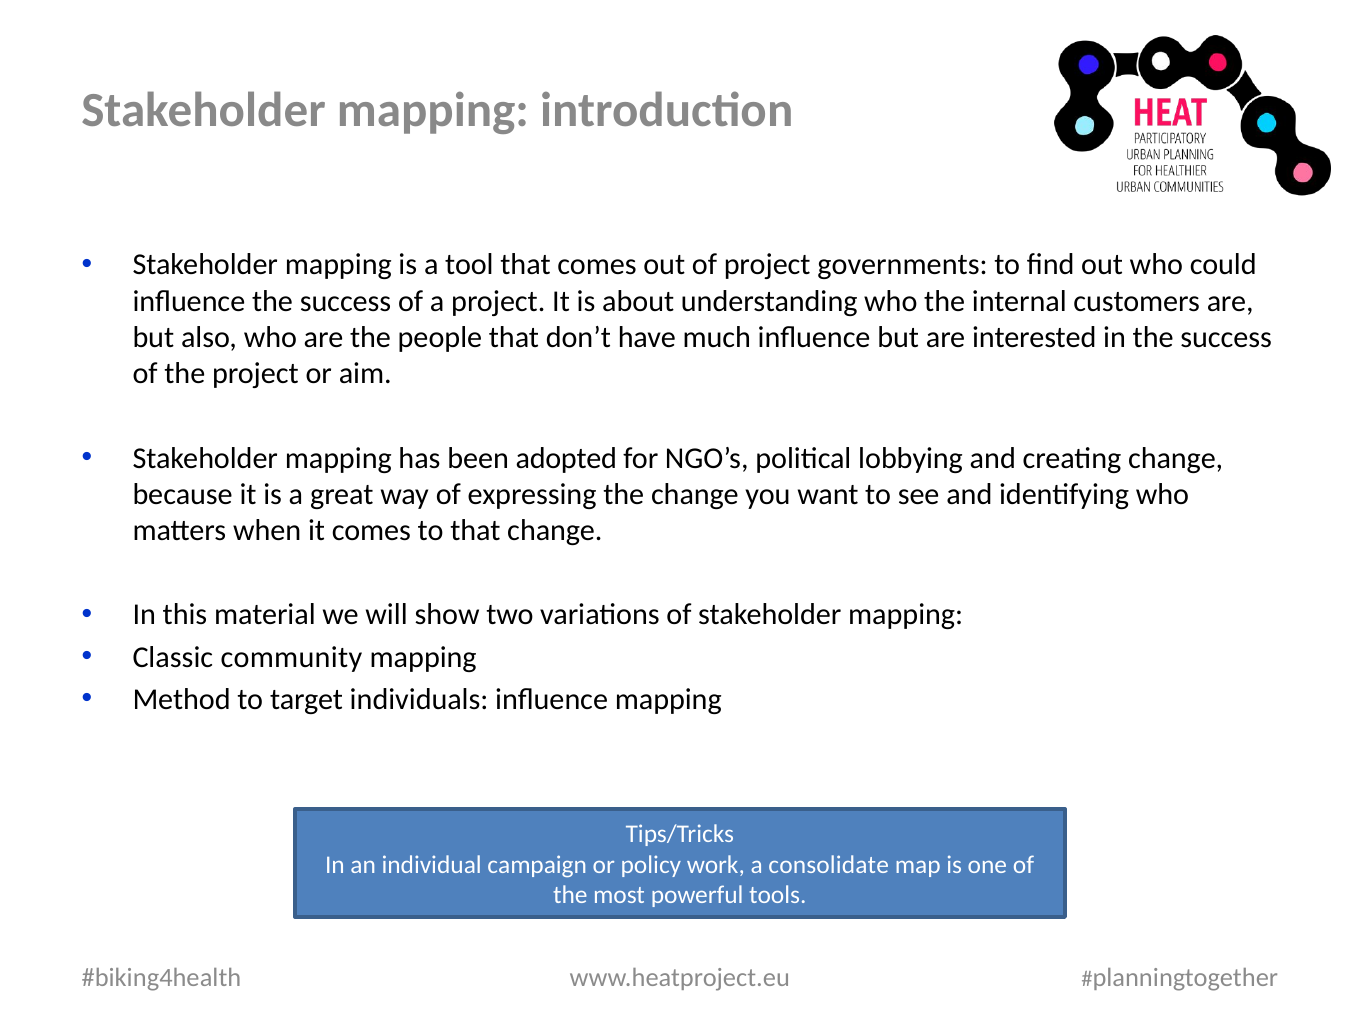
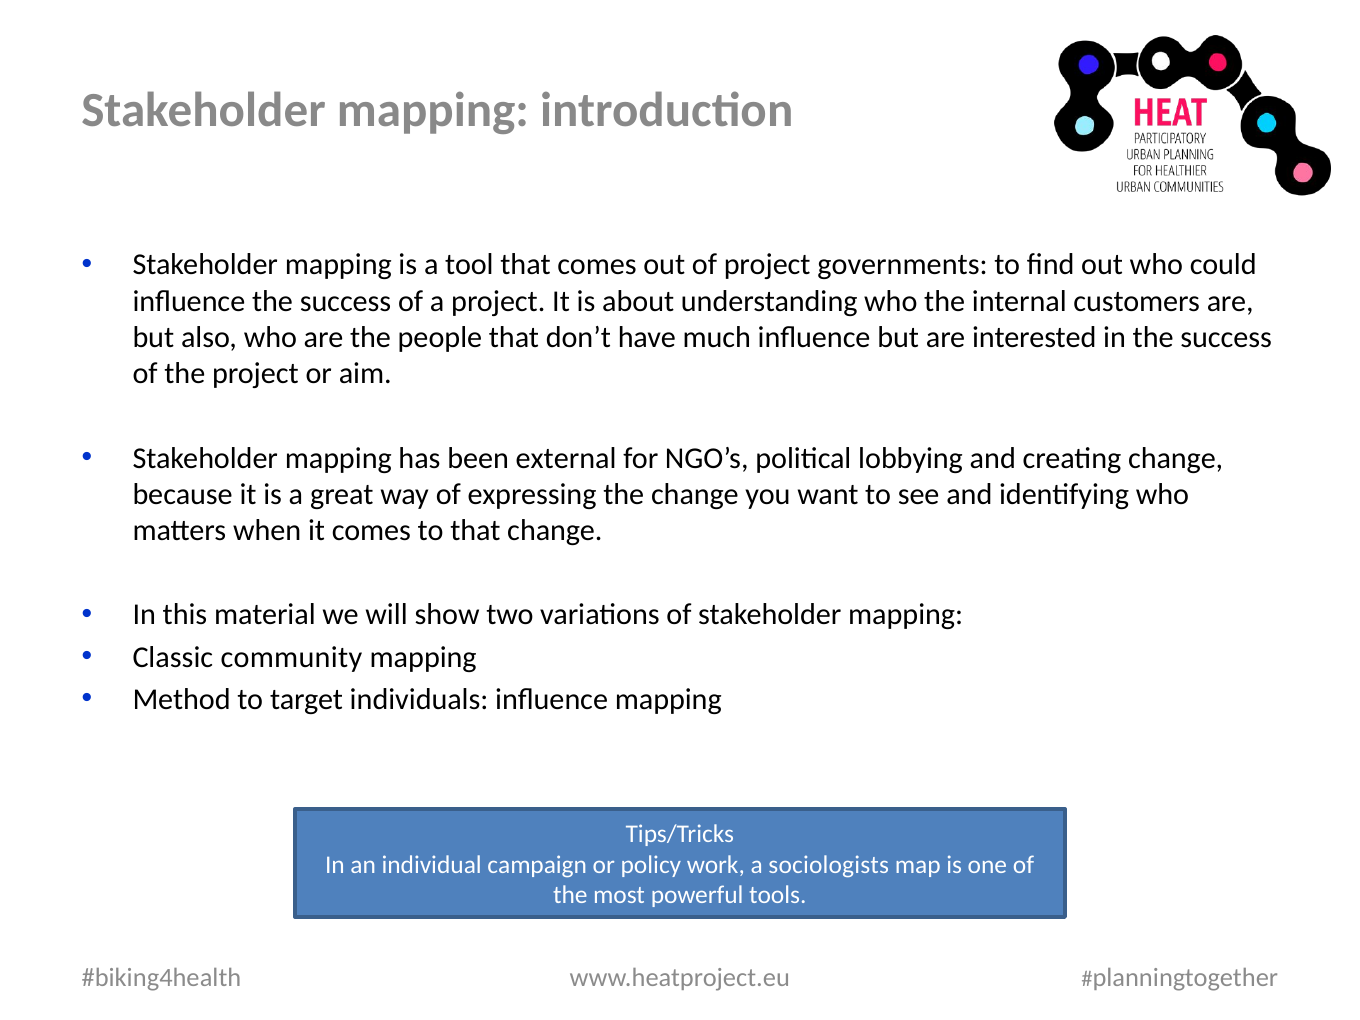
adopted: adopted -> external (566, 458)
consolidate: consolidate -> sociologists (829, 865)
